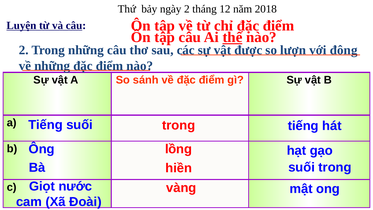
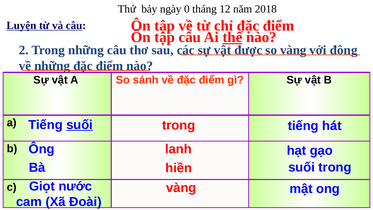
ngày 2: 2 -> 0 (187, 9)
so lượn: lượn -> vàng (293, 50)
suối underline: none -> present (80, 125)
lồng: lồng -> lanh (178, 149)
